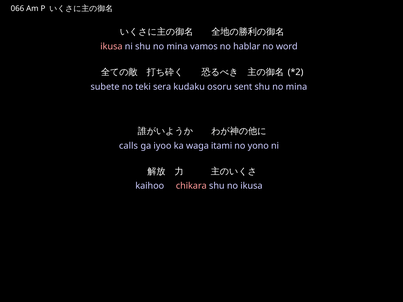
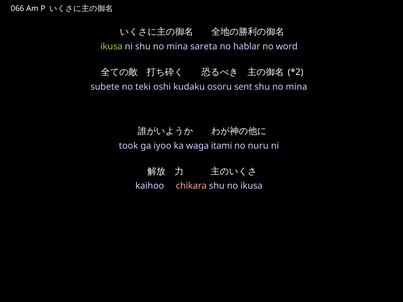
ikusa colour: pink -> light green (111, 47)
vamos: vamos -> sareta (204, 47)
sera: sera -> oshi (162, 87)
calls: calls -> took (128, 146)
yono: yono -> nuru (258, 146)
